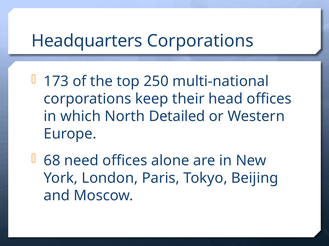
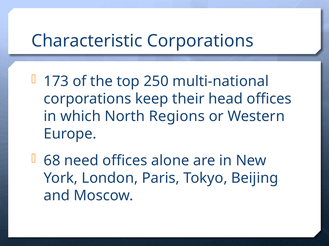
Headquarters: Headquarters -> Characteristic (87, 41)
Detailed: Detailed -> Regions (177, 117)
